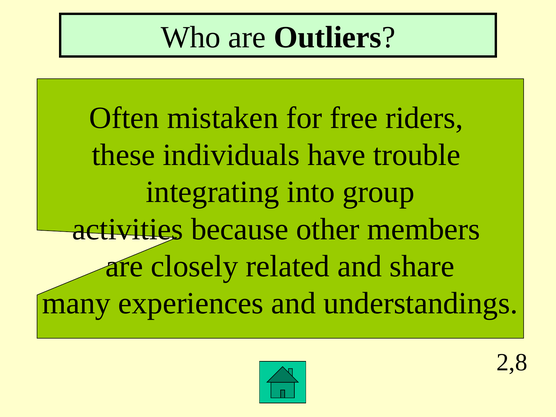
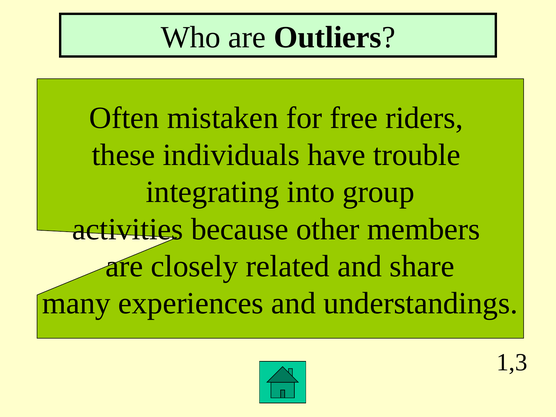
2,8: 2,8 -> 1,3 (512, 362)
